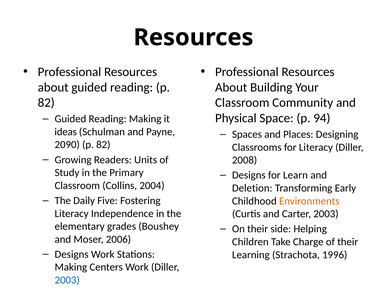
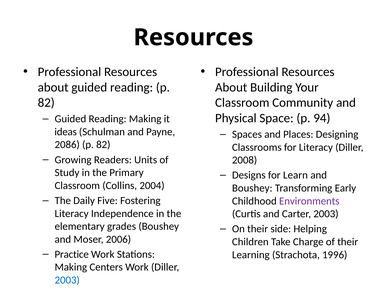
2090: 2090 -> 2086 (67, 145)
Deletion: Deletion -> Boushey (252, 188)
Environments colour: orange -> purple (309, 201)
Designs: Designs -> Practice (72, 255)
